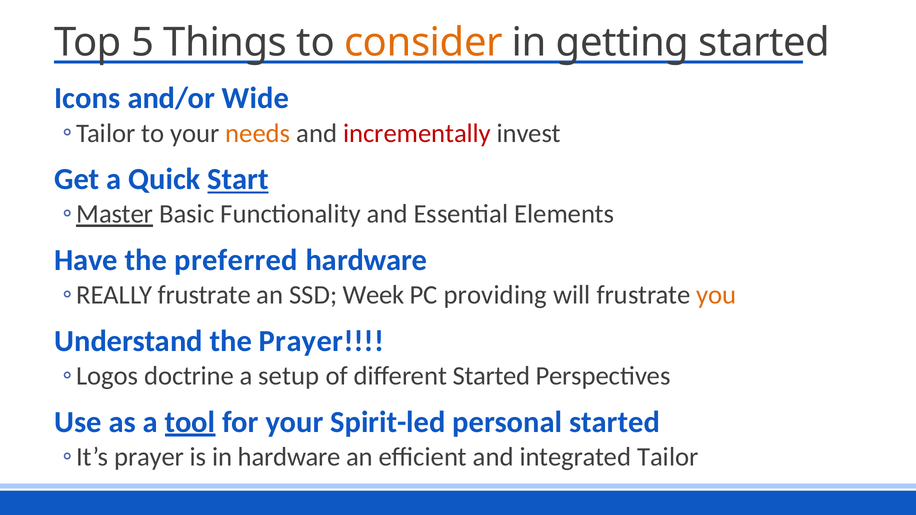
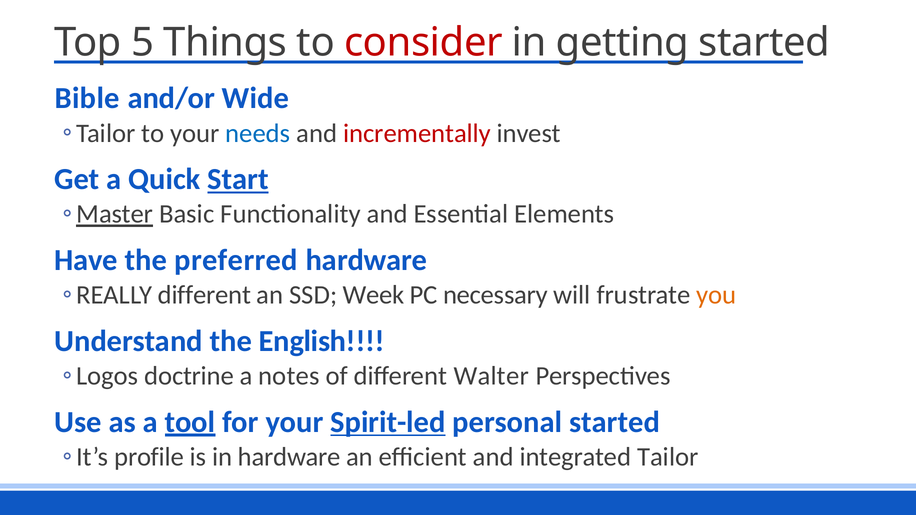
consider colour: orange -> red (424, 42)
Icons: Icons -> Bible (87, 98)
needs colour: orange -> blue (258, 133)
frustrate: frustrate -> different (204, 295)
providing: providing -> necessary (495, 295)
the Prayer: Prayer -> English (322, 341)
setup: setup -> notes (289, 376)
different Started: Started -> Walter (491, 376)
Spirit-led underline: none -> present (388, 422)
prayer: prayer -> profile (149, 457)
